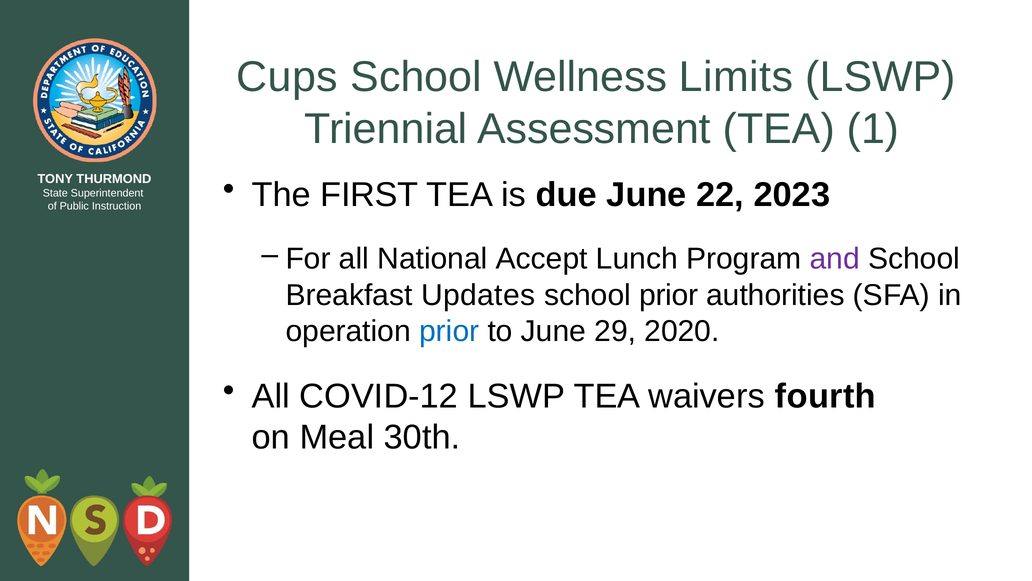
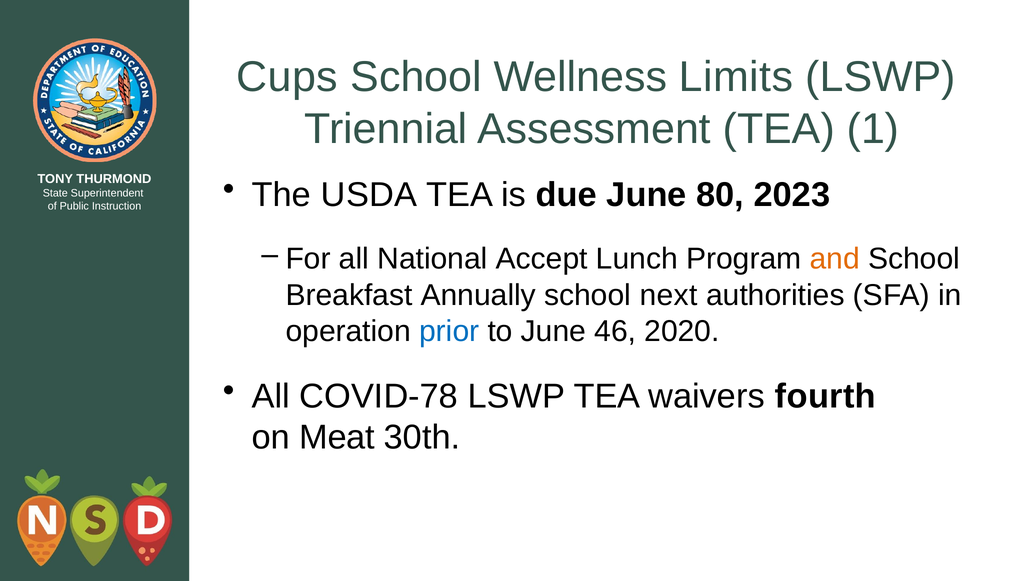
FIRST: FIRST -> USDA (369, 195)
22: 22 -> 80 (720, 195)
and colour: purple -> orange (835, 259)
Updates: Updates -> Annually (478, 295)
school prior: prior -> next (668, 295)
29: 29 -> 46 (615, 331)
COVID-12: COVID-12 -> COVID-78 (379, 396)
Meal: Meal -> Meat (337, 437)
